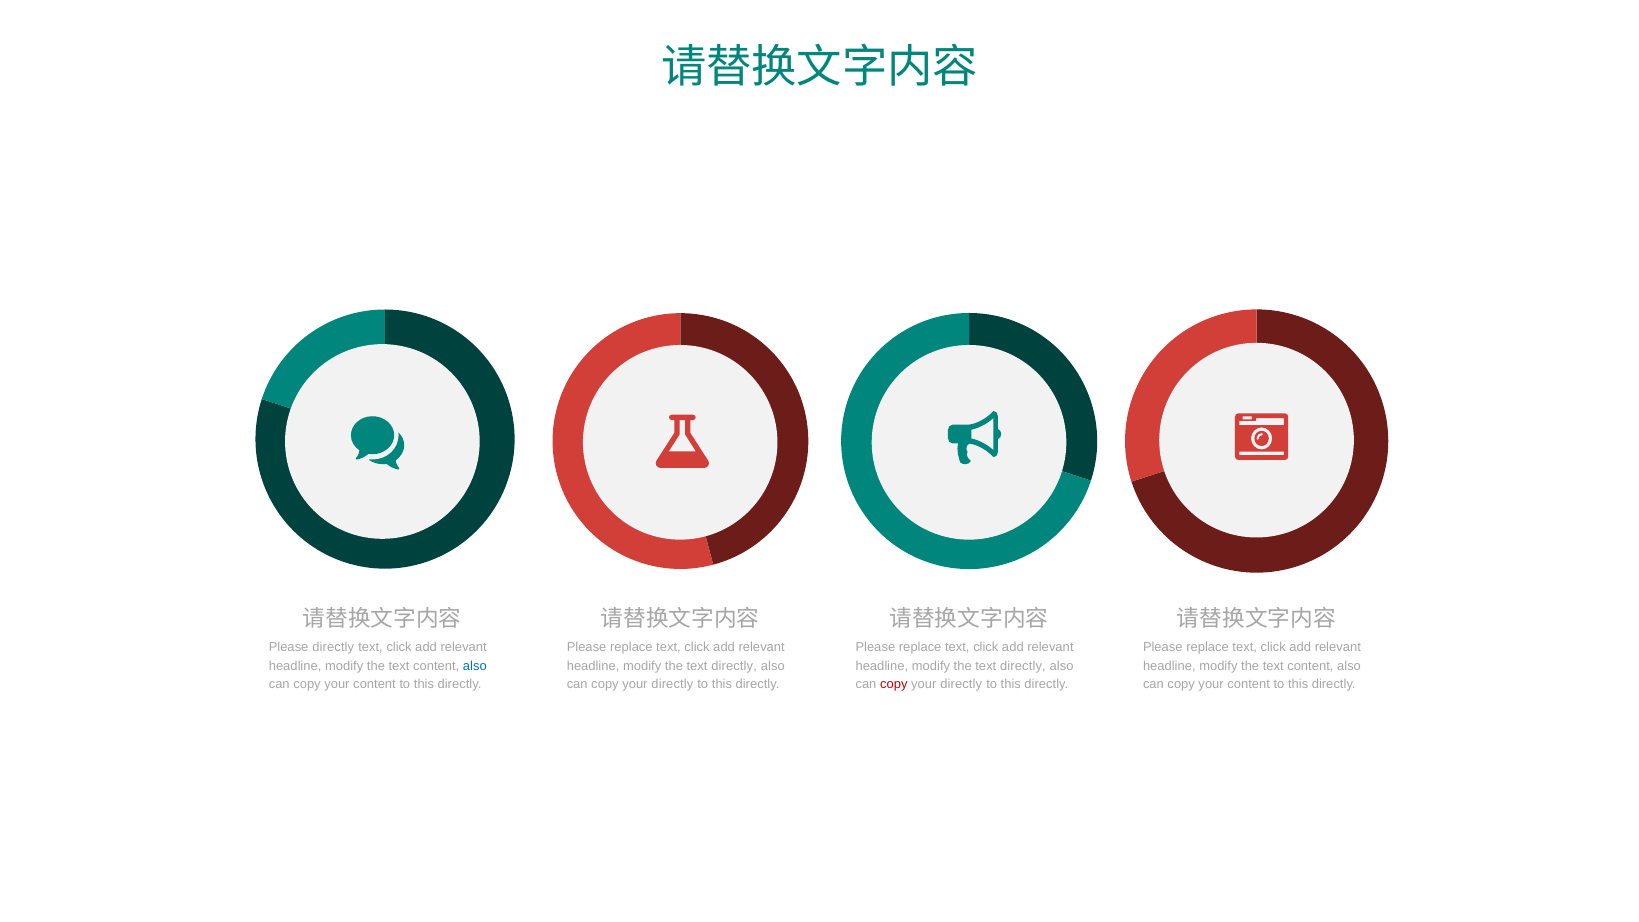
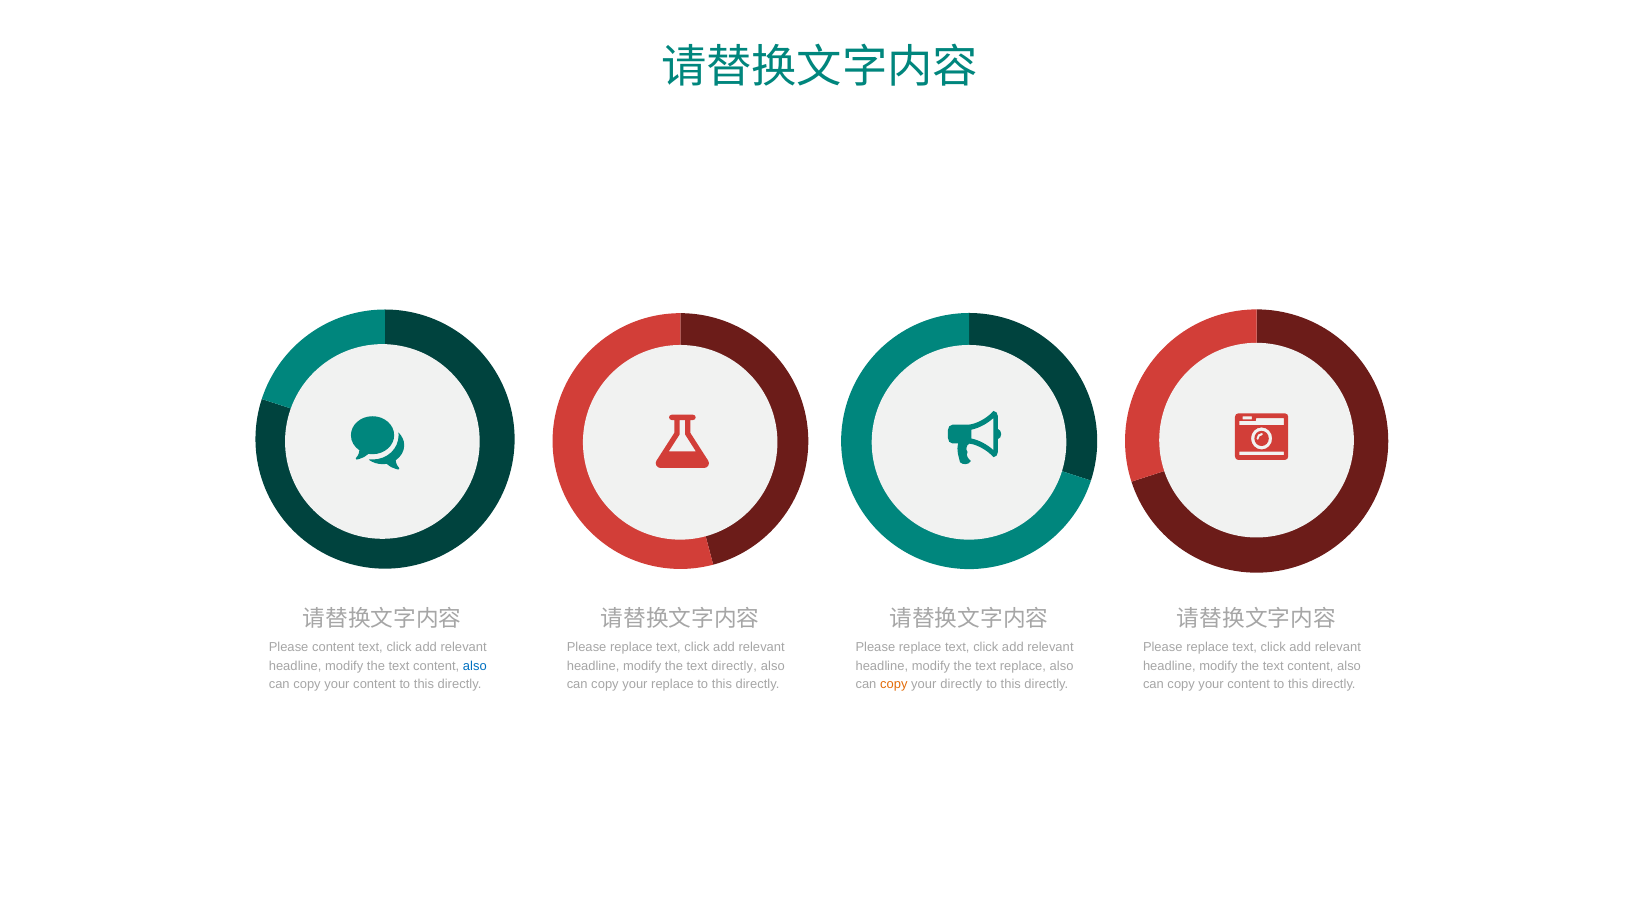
Please directly: directly -> content (333, 647)
directly: directly -> replace (1023, 666)
directly: directly -> replace (672, 684)
copy colour: red -> orange (894, 684)
